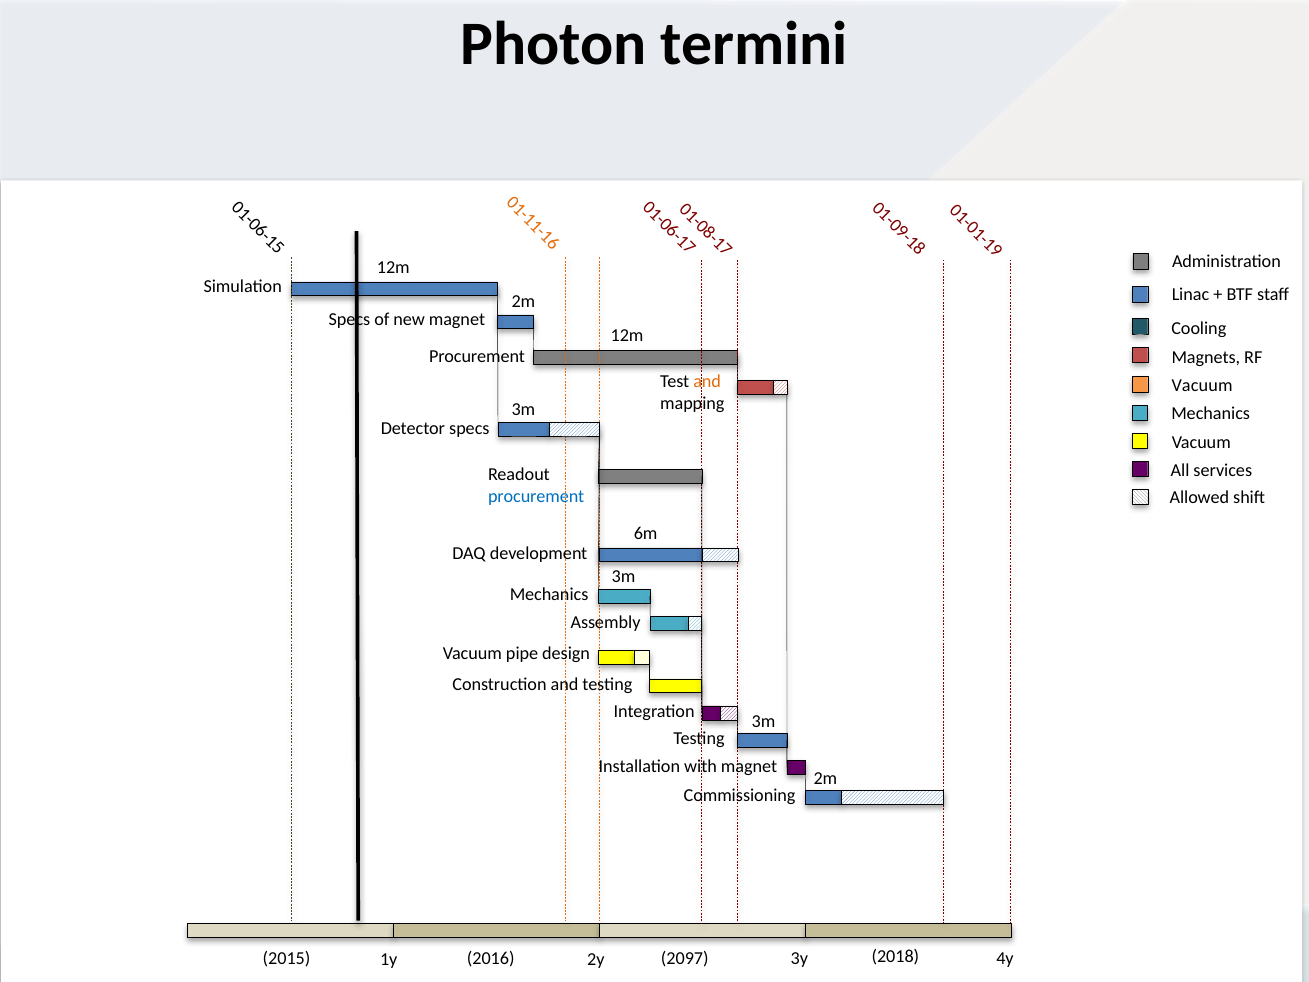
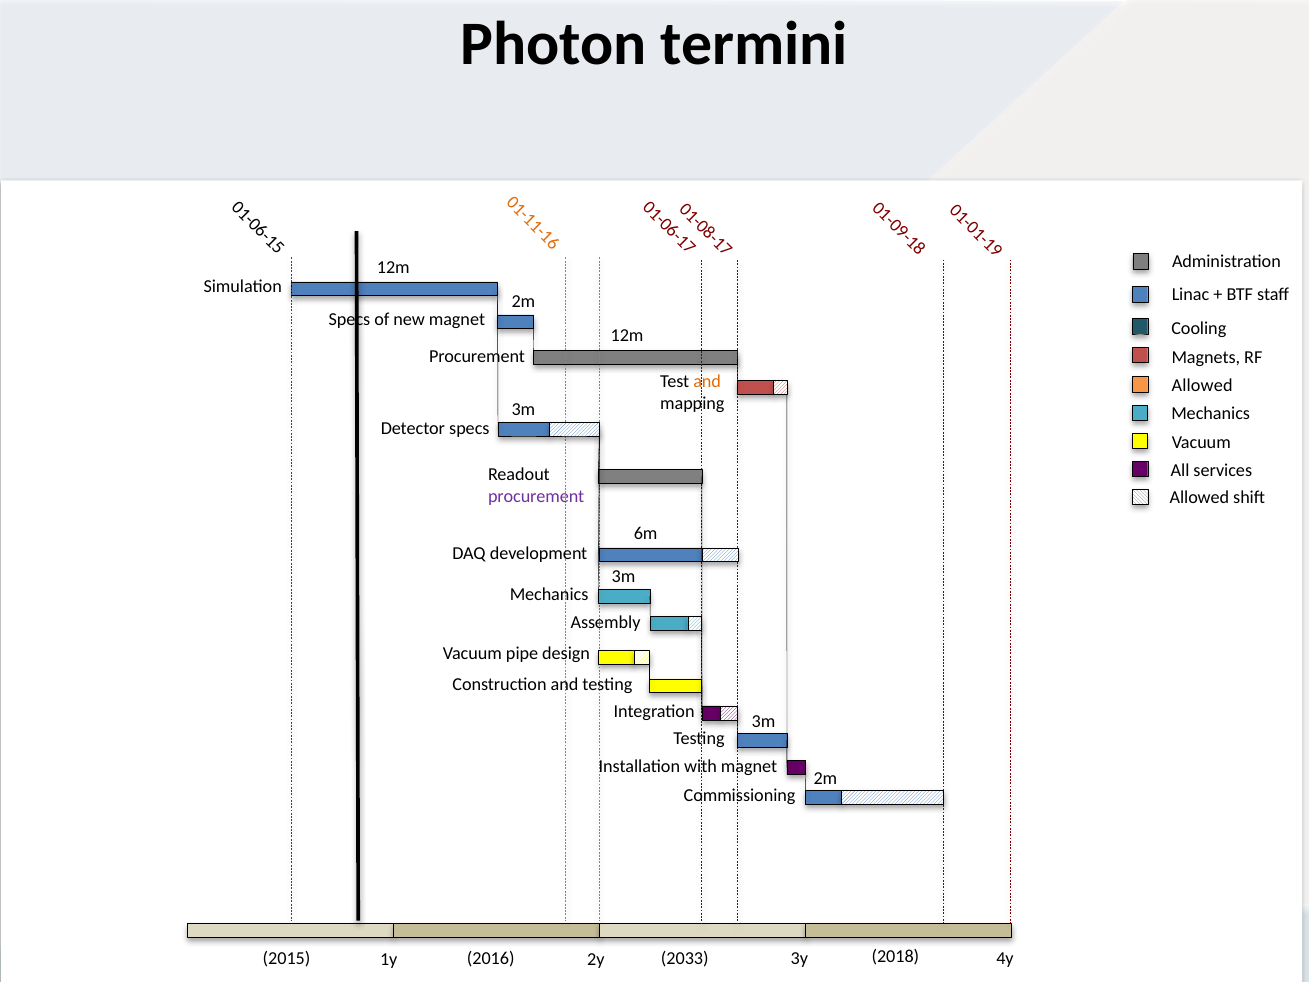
Vacuum: Vacuum -> Allowed (1202, 386)
procurement colour: blue -> purple (536, 496)
2097: 2097 -> 2033 (685, 958)
